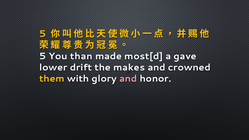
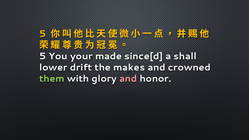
than: than -> your (81, 56)
most[d: most[d -> since[d (144, 56)
gave: gave -> shall (185, 56)
them colour: yellow -> light green (52, 79)
